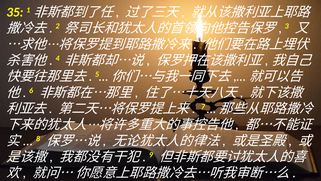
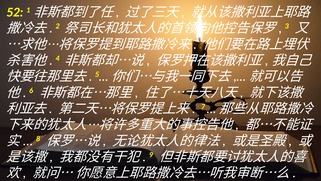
35: 35 -> 52 (15, 12)
